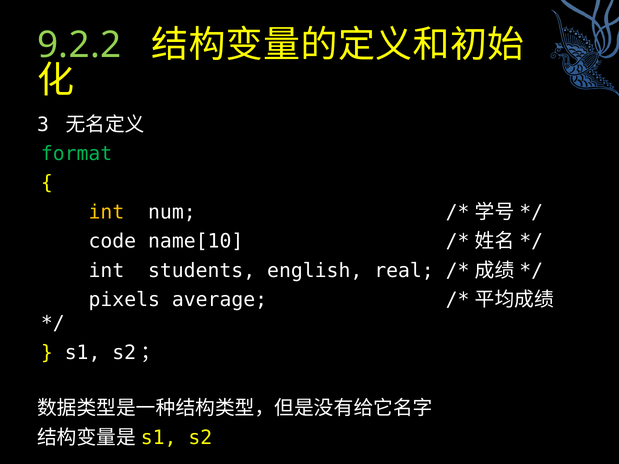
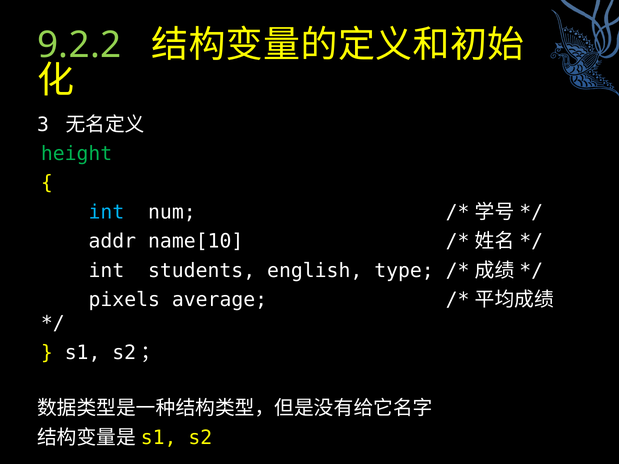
format: format -> height (77, 154)
int colour: yellow -> light blue (106, 212)
code: code -> addr (112, 241)
real: real -> type (404, 271)
